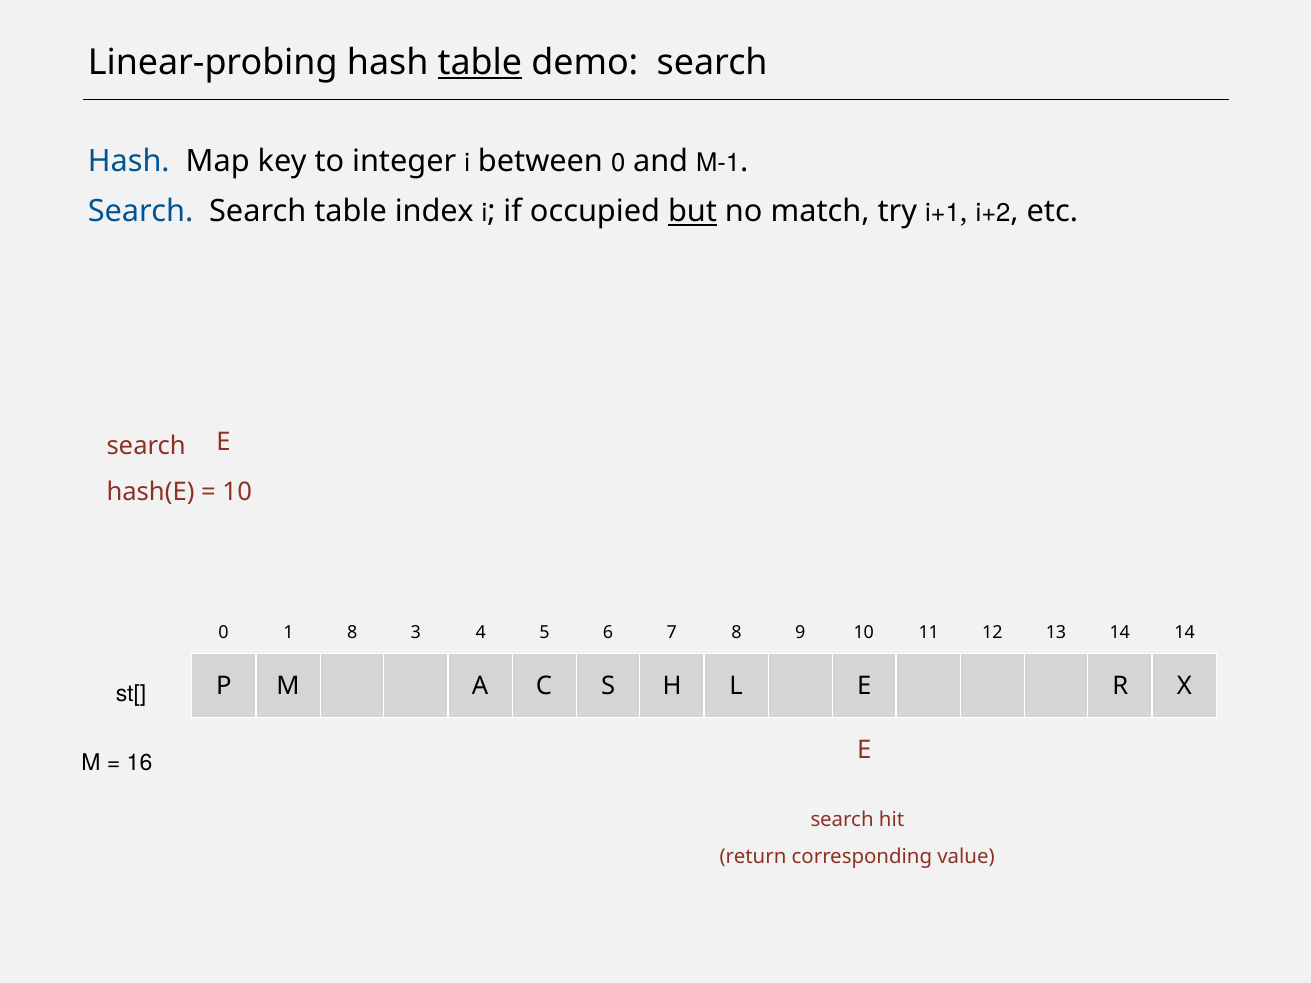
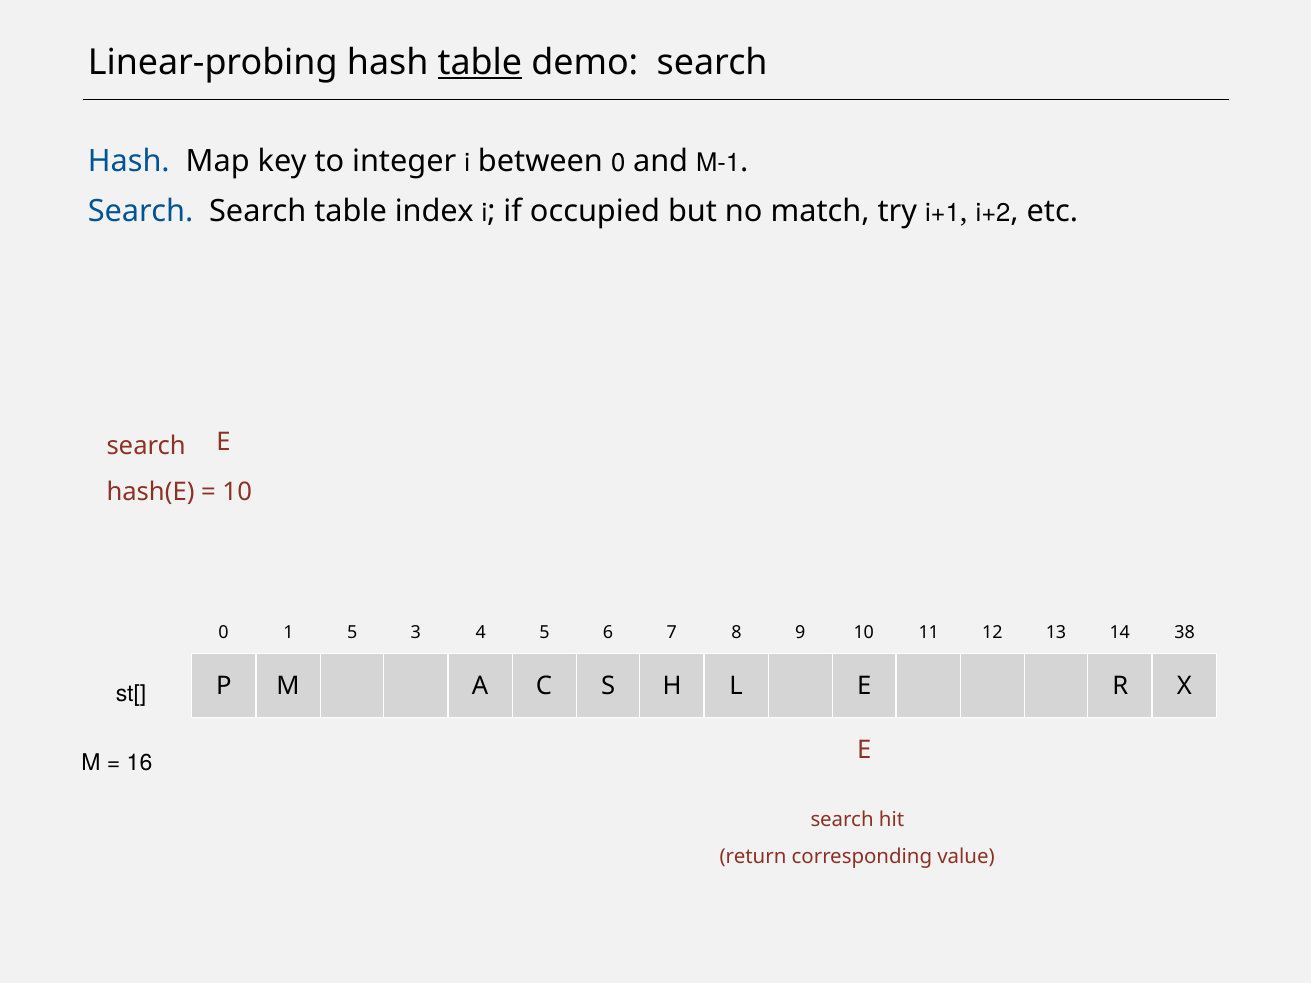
but underline: present -> none (693, 212)
1 8: 8 -> 5 (352, 633)
14 14: 14 -> 38 (1185, 633)
